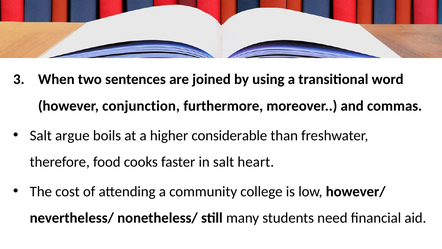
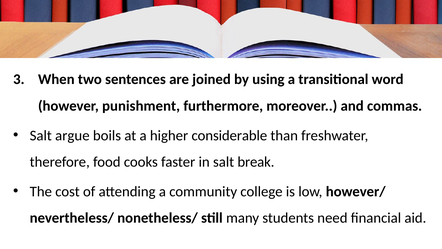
conjunction: conjunction -> punishment (141, 106)
heart: heart -> break (256, 162)
